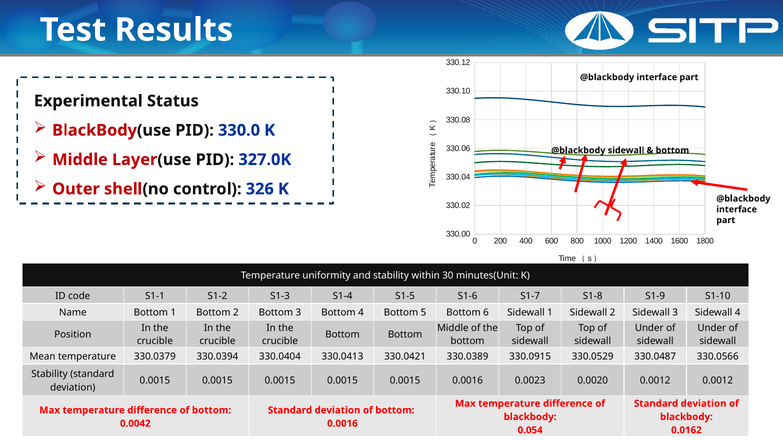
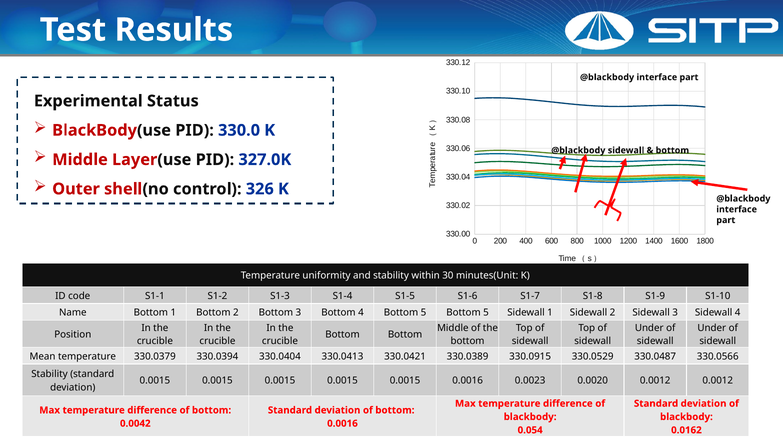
5 Bottom 6: 6 -> 5 (486, 313)
